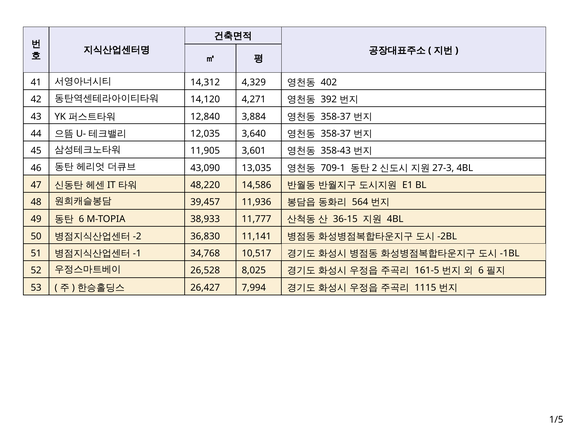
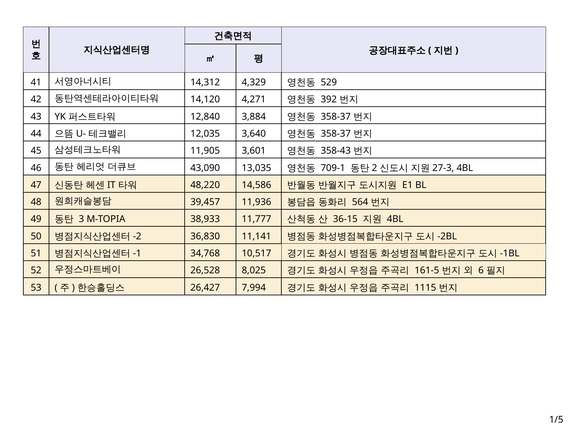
402: 402 -> 529 (329, 82)
6: 6 -> 3 (81, 219)
